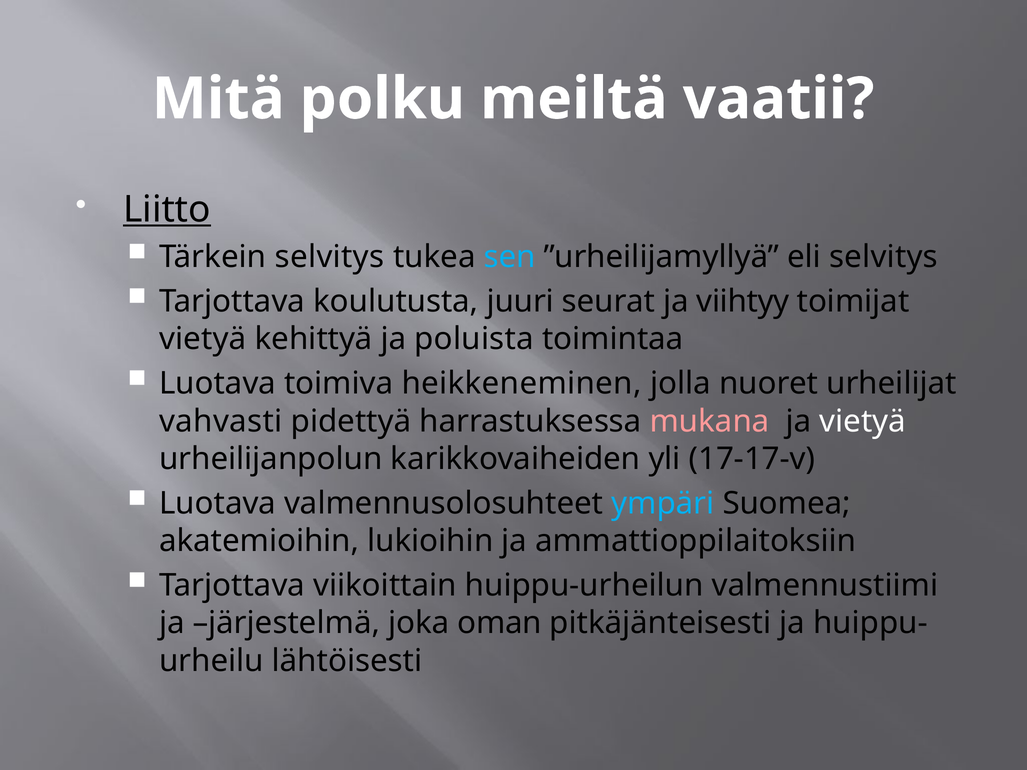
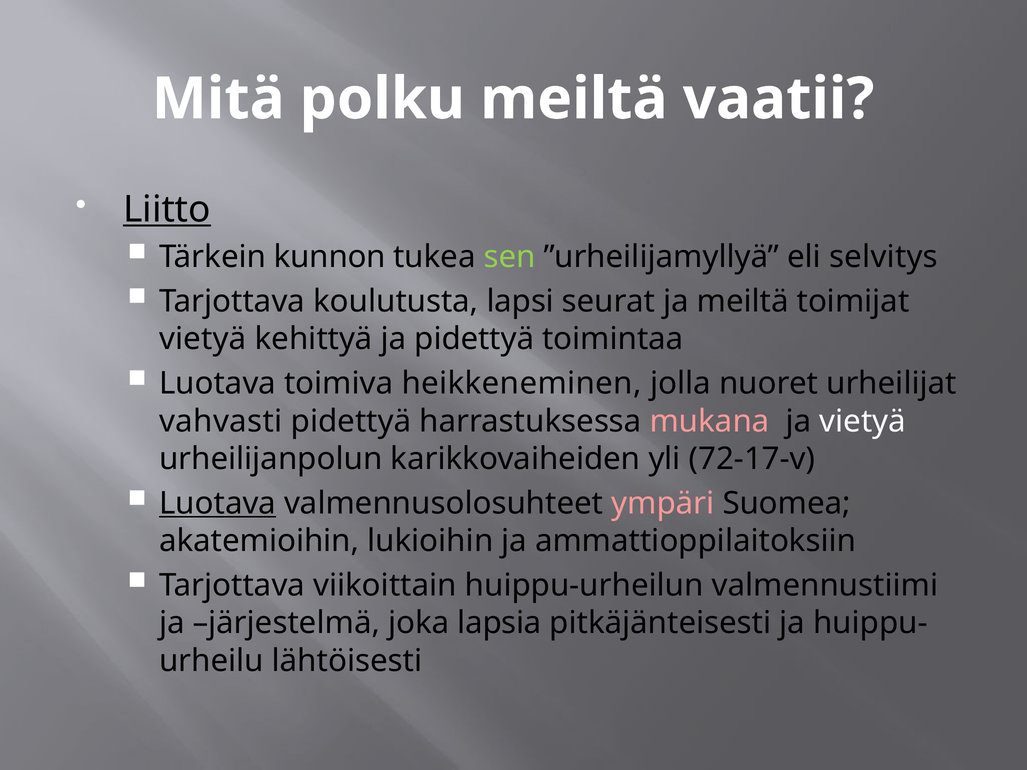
Tärkein selvitys: selvitys -> kunnon (330, 257)
sen colour: light blue -> light green (510, 257)
juuri: juuri -> lapsi (520, 302)
ja viihtyy: viihtyy -> meiltä (743, 302)
ja poluista: poluista -> pidettyä (474, 339)
17-17-v: 17-17-v -> 72-17-v (752, 459)
Luotava underline: none -> present (218, 503)
ympäri colour: light blue -> pink (663, 503)
oman: oman -> lapsia (500, 623)
